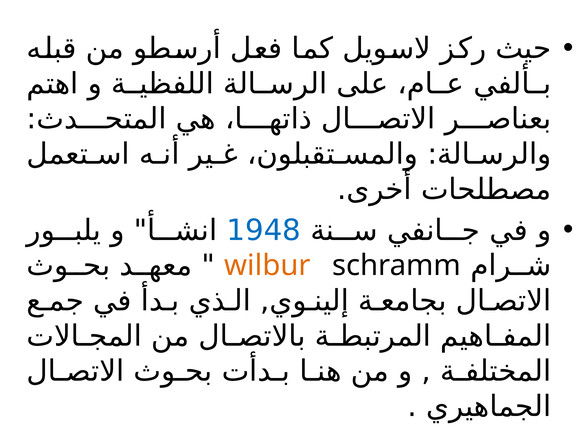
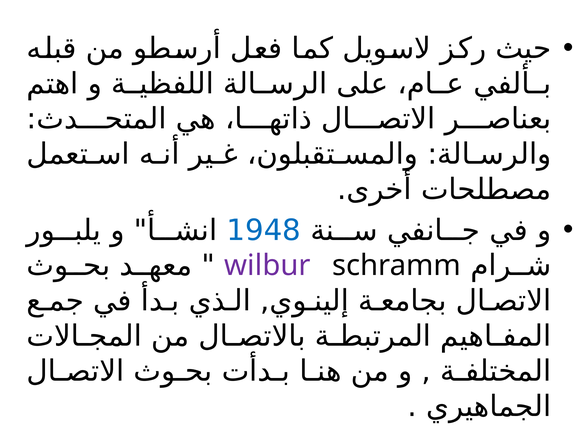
wilbur colour: orange -> purple (267, 265)
